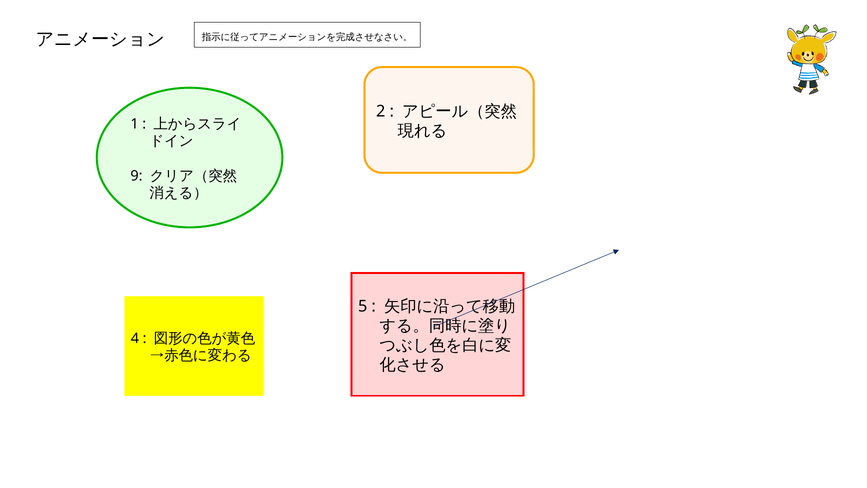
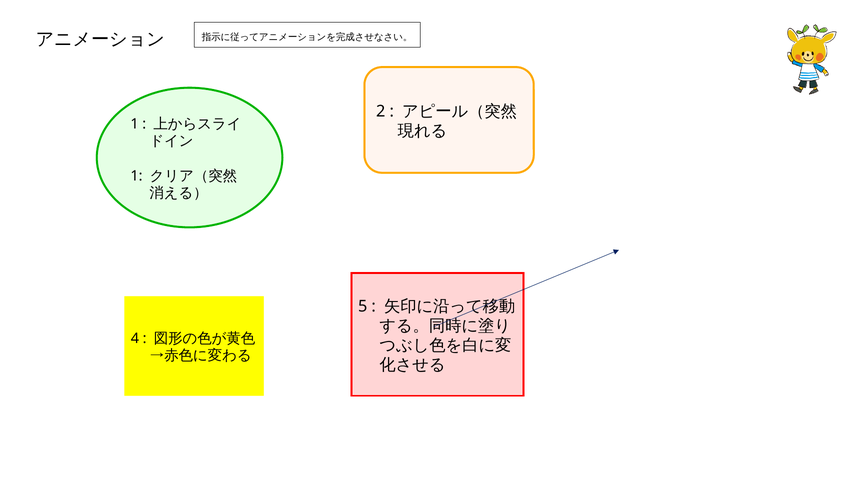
9: 9 -> 1 (136, 176)
